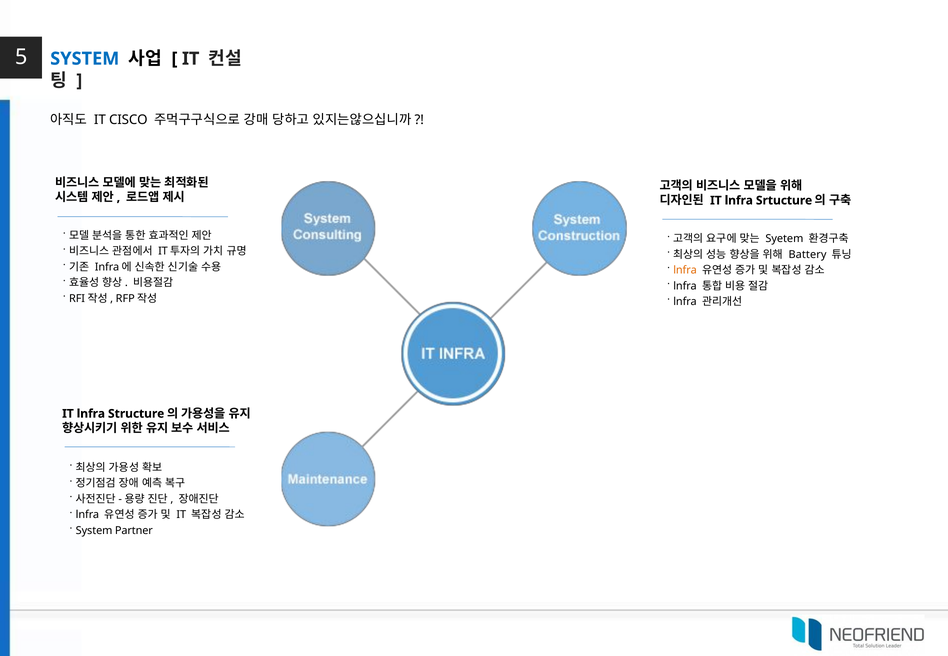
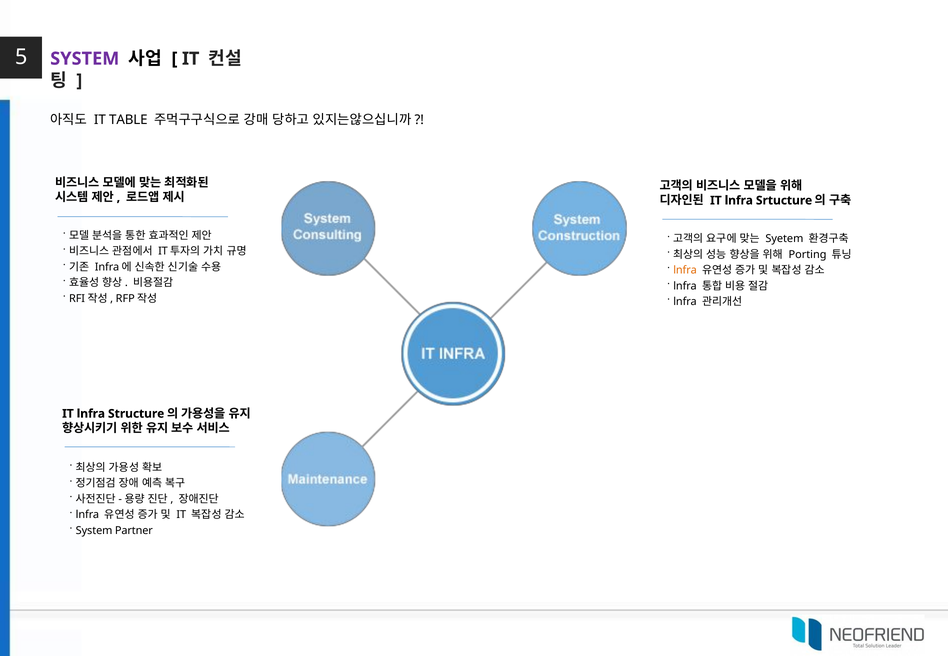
SYSTEM colour: blue -> purple (85, 59)
CISCO: CISCO -> TABLE (128, 120)
Battery: Battery -> Porting (808, 255)
